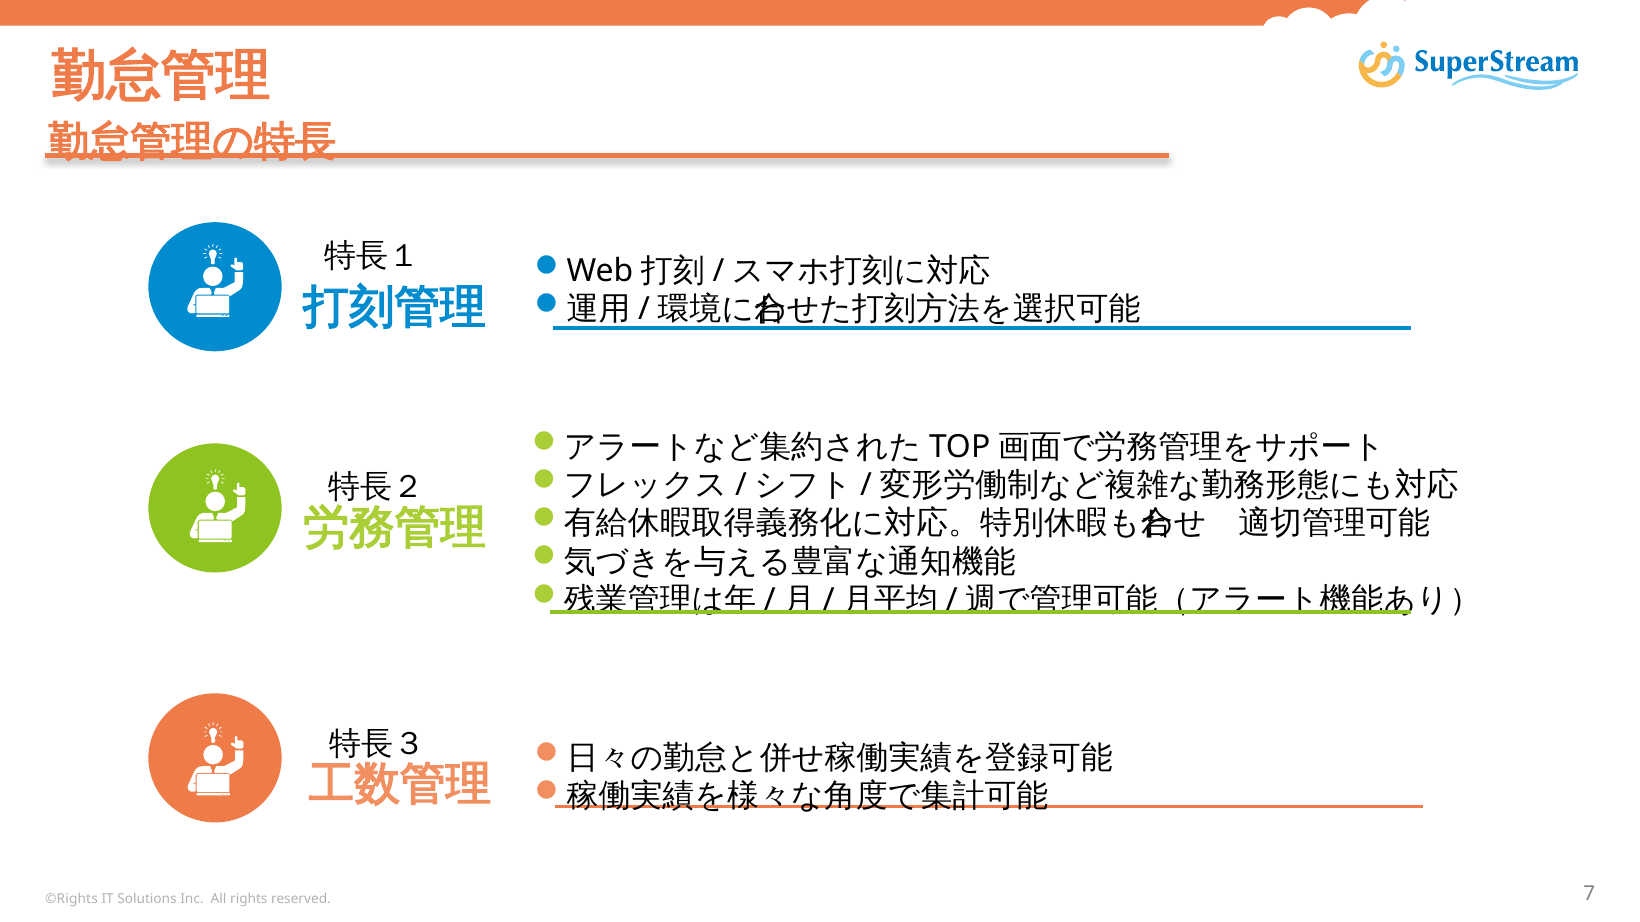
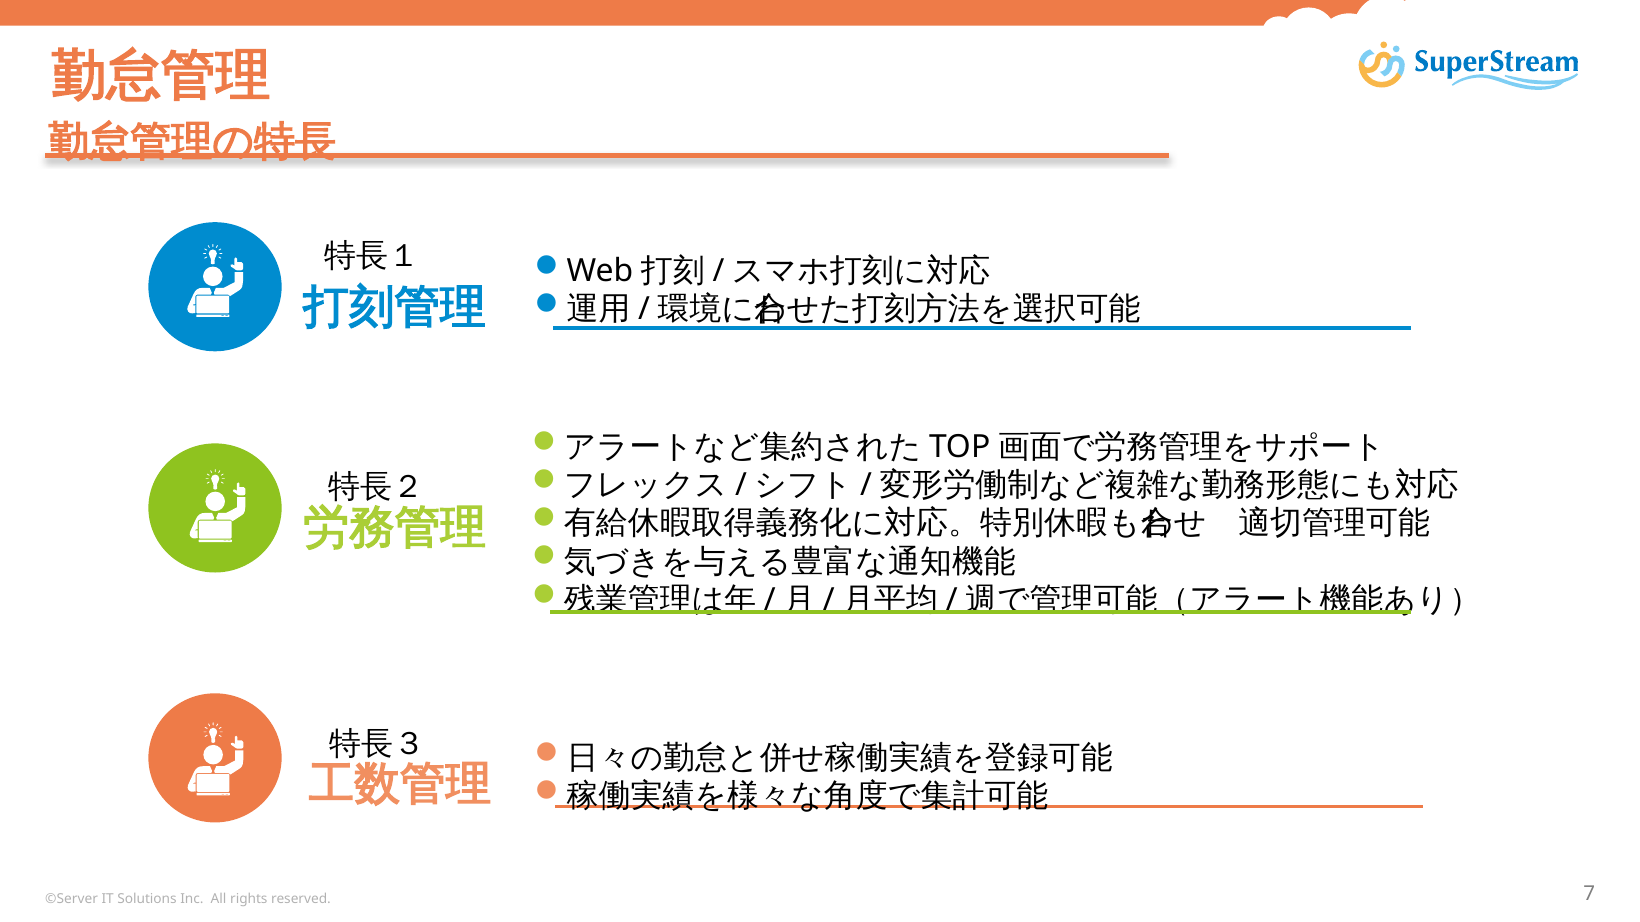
©Rights: ©Rights -> ©Server (72, 899)
